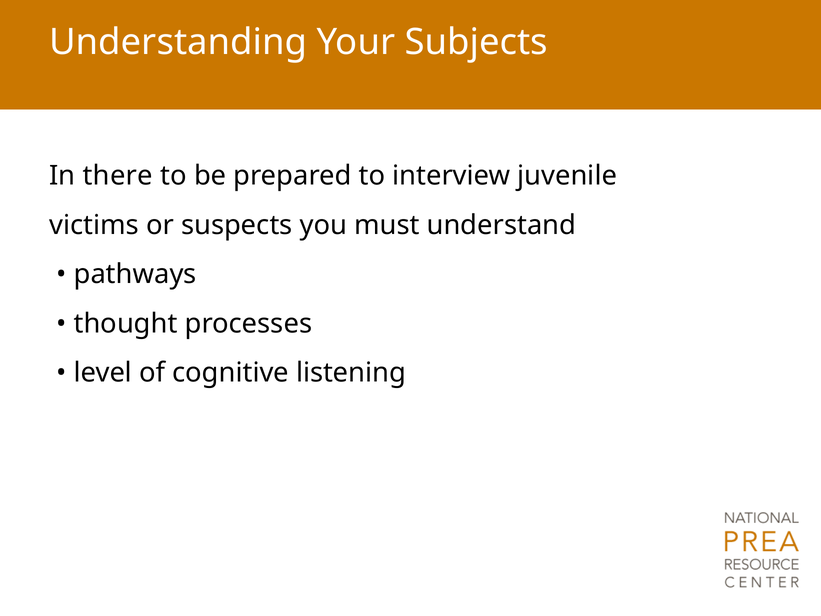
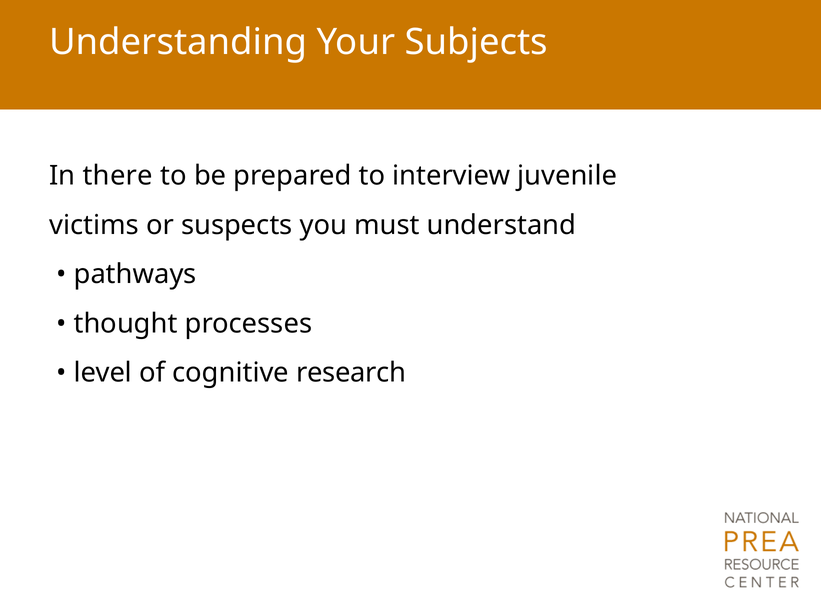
listening: listening -> research (351, 373)
